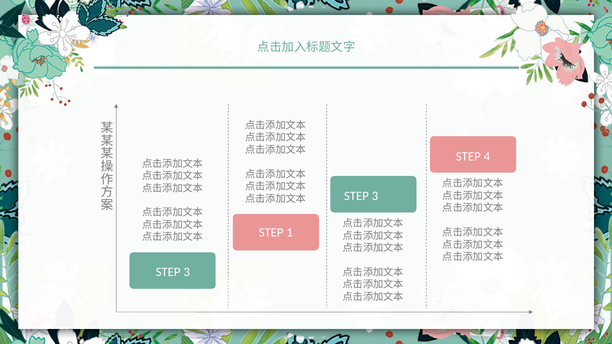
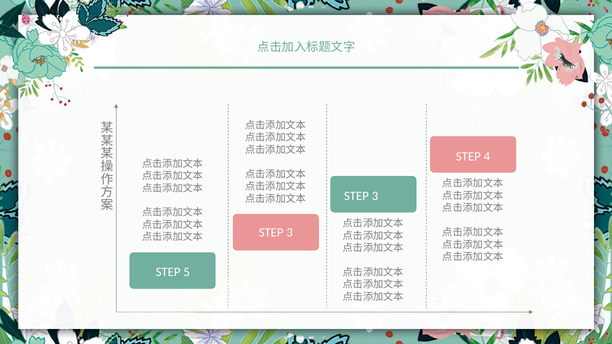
1: 1 -> 3 (290, 233)
3: 3 -> 5 (187, 272)
